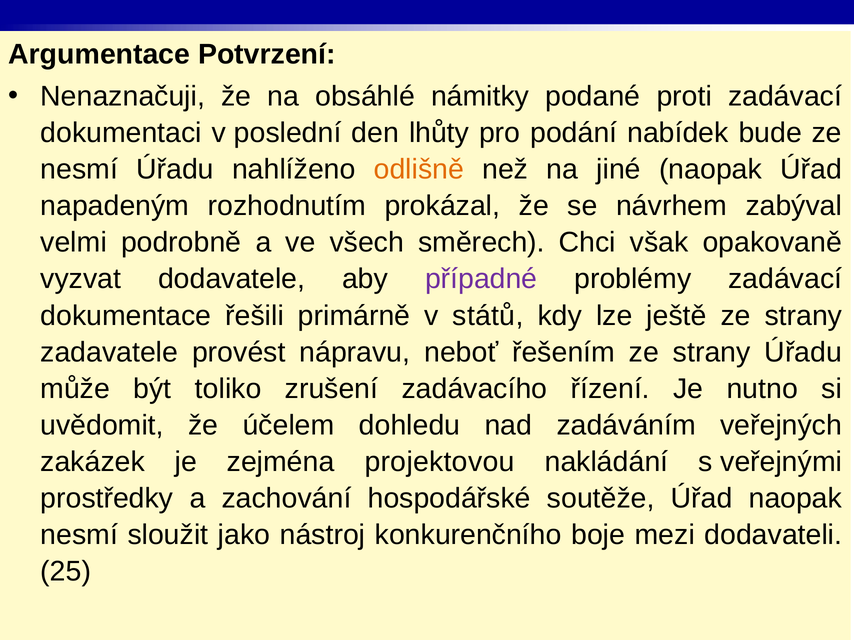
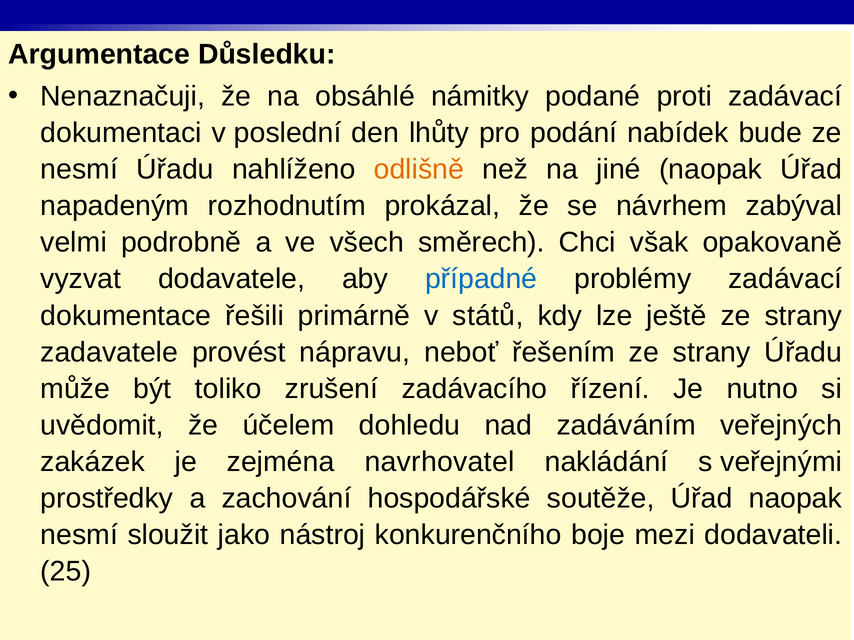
Potvrzení: Potvrzení -> Důsledku (267, 54)
případné colour: purple -> blue (481, 279)
projektovou: projektovou -> navrhovatel (440, 462)
